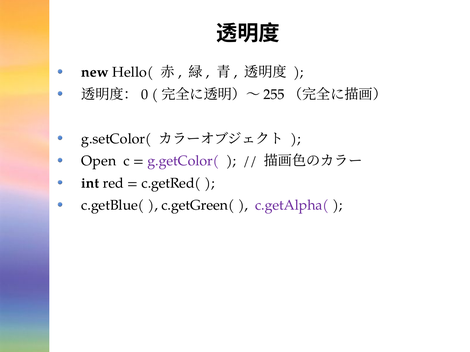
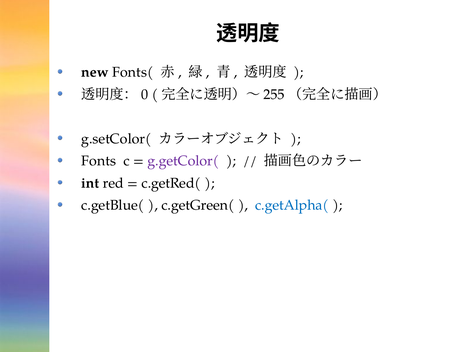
Hello(: Hello( -> Fonts( (133, 72)
Open: Open -> Fonts (99, 161)
c.getAlpha( colour: purple -> blue (292, 206)
